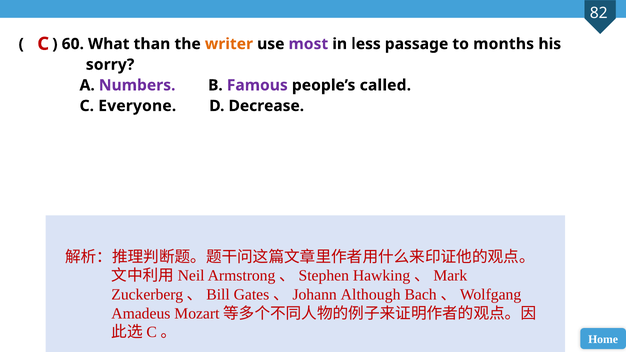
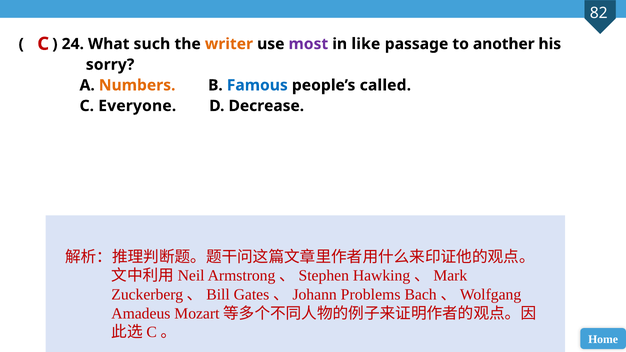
60: 60 -> 24 (73, 44)
than: than -> such (152, 44)
less: less -> like (366, 44)
months: months -> another (504, 44)
Numbers colour: purple -> orange (137, 85)
Famous colour: purple -> blue (257, 85)
Although: Although -> Problems (371, 295)
